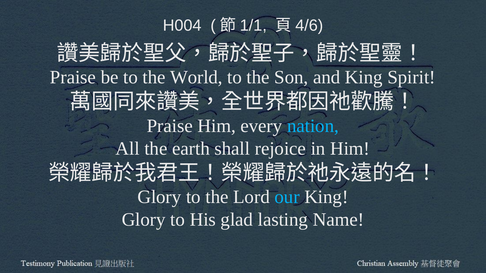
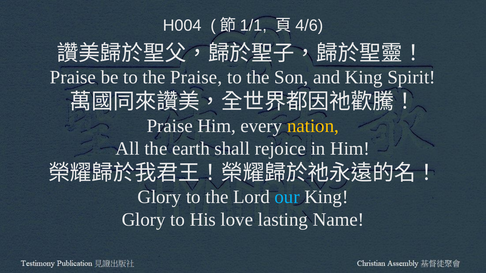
the World: World -> Praise (196, 77)
nation colour: light blue -> yellow (313, 126)
glad: glad -> love (237, 220)
